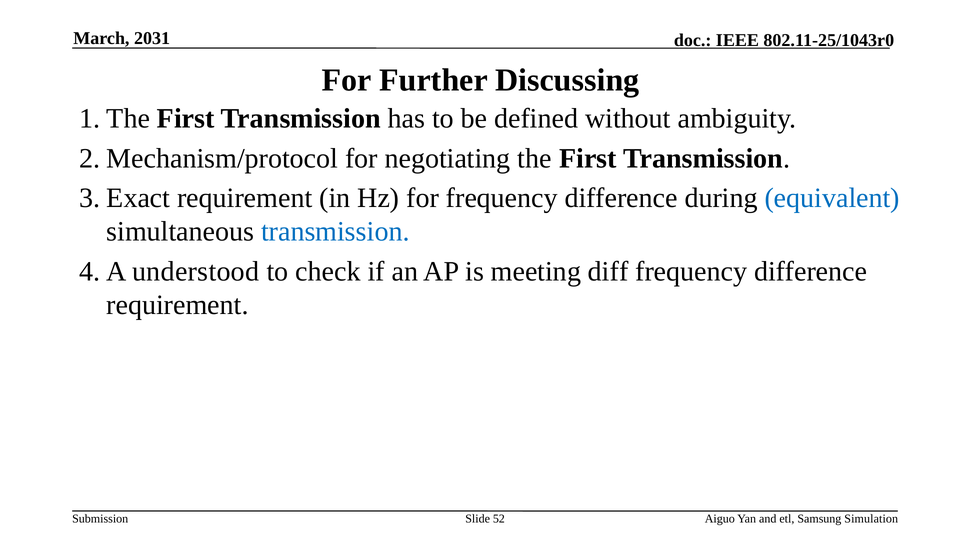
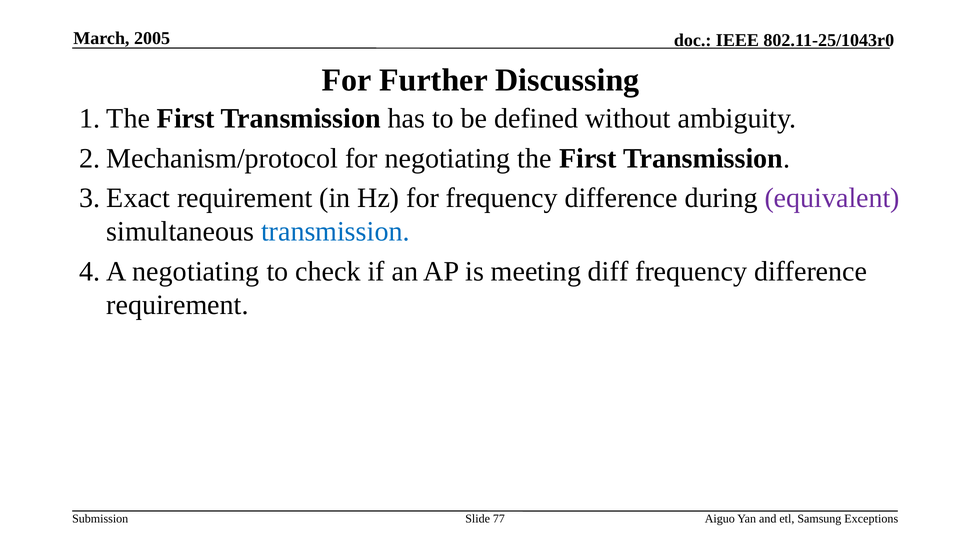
2031: 2031 -> 2005 (152, 38)
equivalent colour: blue -> purple (832, 198)
understood: understood -> negotiating (196, 271)
52: 52 -> 77 (499, 519)
Simulation: Simulation -> Exceptions (871, 519)
